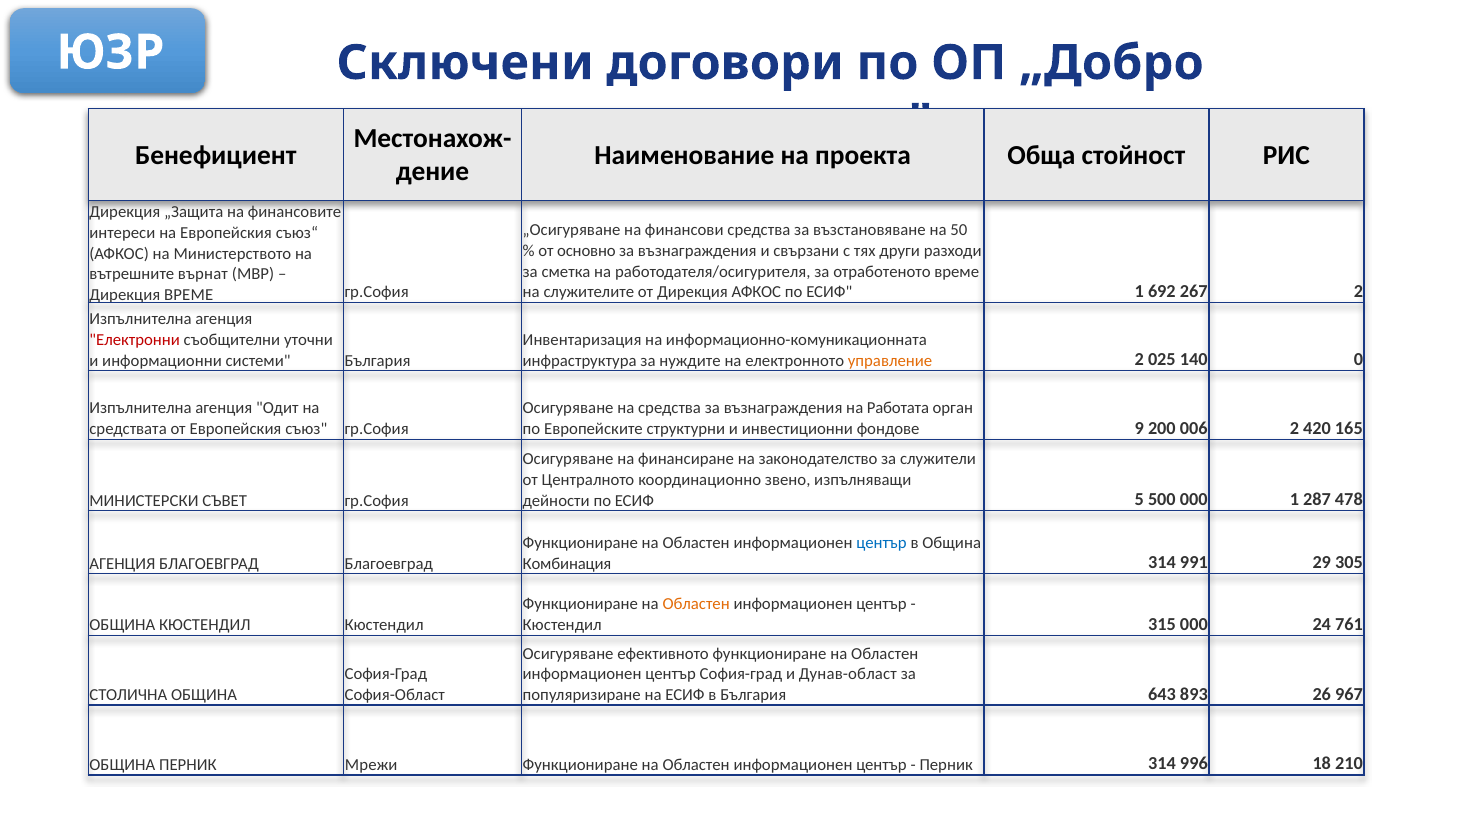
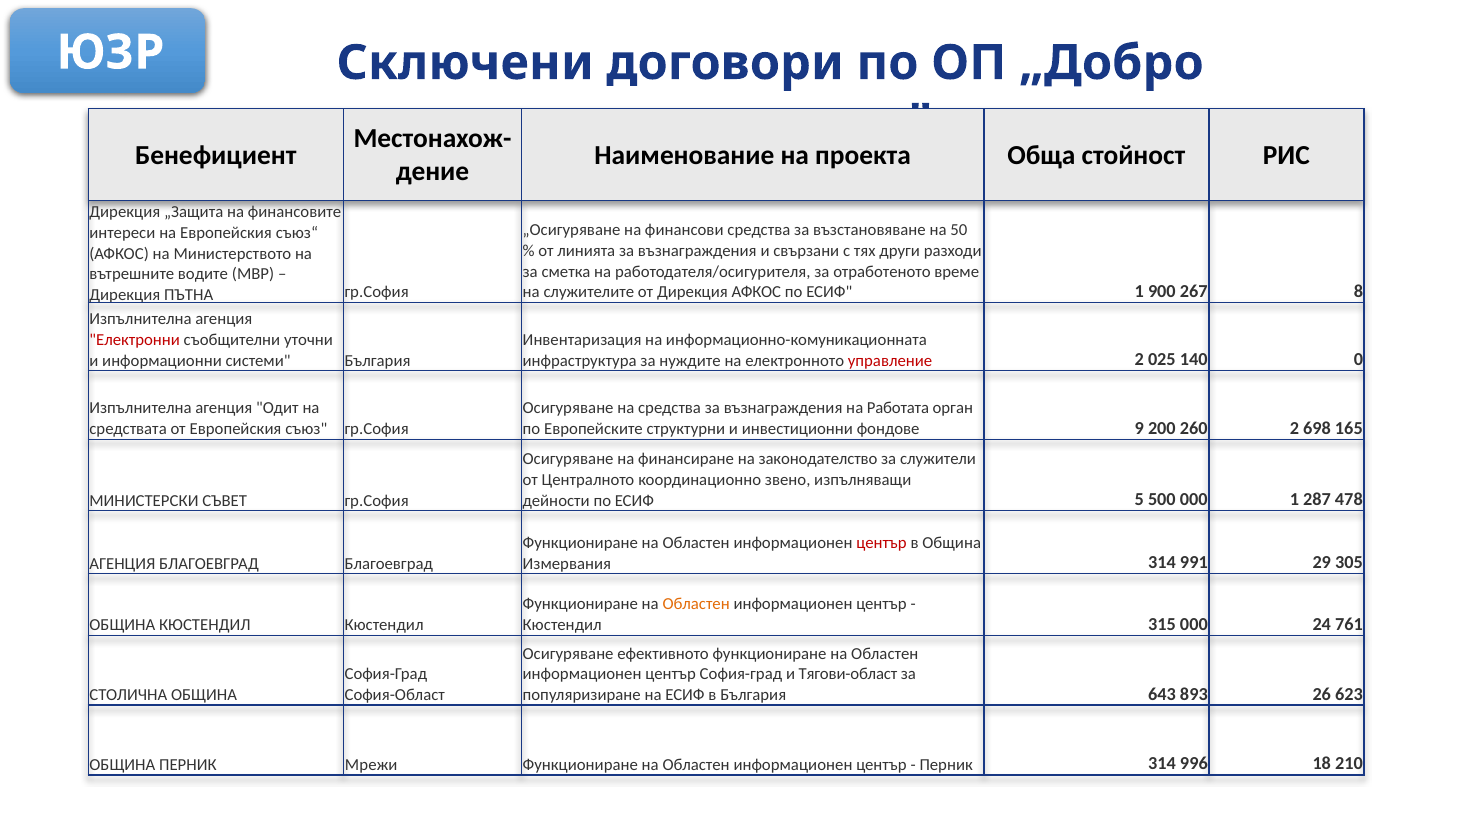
основно: основно -> линията (586, 251)
върнат: върнат -> водите (203, 274)
692: 692 -> 900 (1162, 291)
267 2: 2 -> 8 (1358, 291)
Дирекция ВРЕМЕ: ВРЕМЕ -> ПЪТНА (189, 295)
управление colour: orange -> red (890, 360)
006: 006 -> 260 (1194, 428)
420: 420 -> 698 (1317, 428)
център colour: blue -> red (882, 543)
Комбинация: Комбинация -> Измервания (567, 563)
Дунав-област: Дунав-област -> Тягови-област (848, 674)
967: 967 -> 623 (1349, 694)
